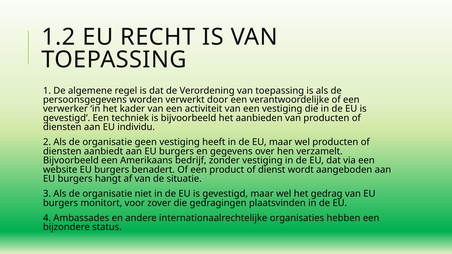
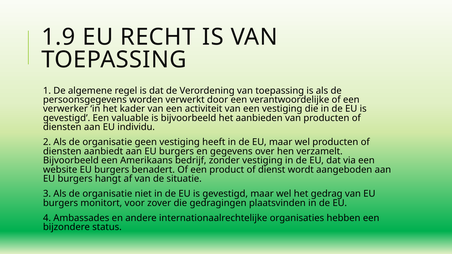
1.2: 1.2 -> 1.9 (58, 37)
techniek: techniek -> valuable (130, 118)
